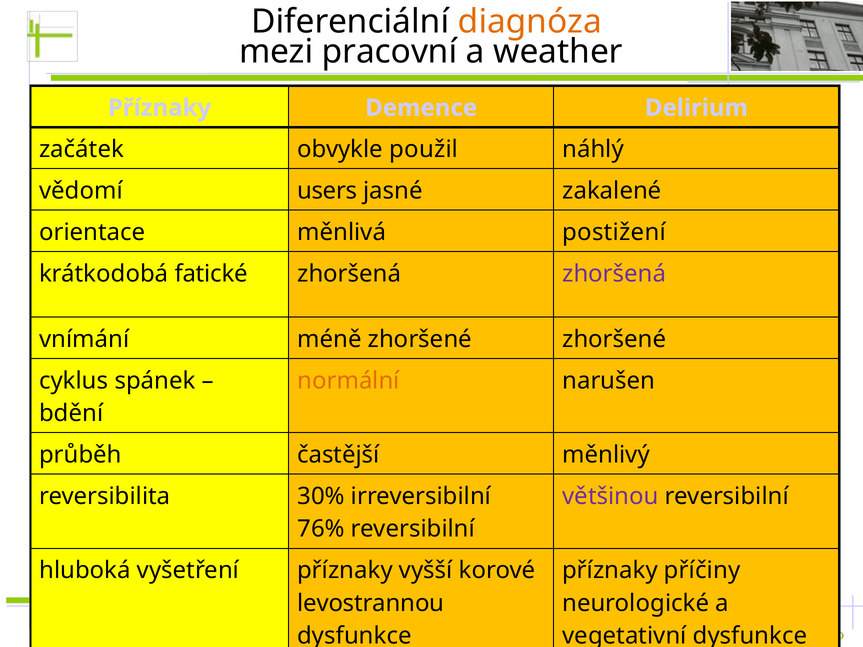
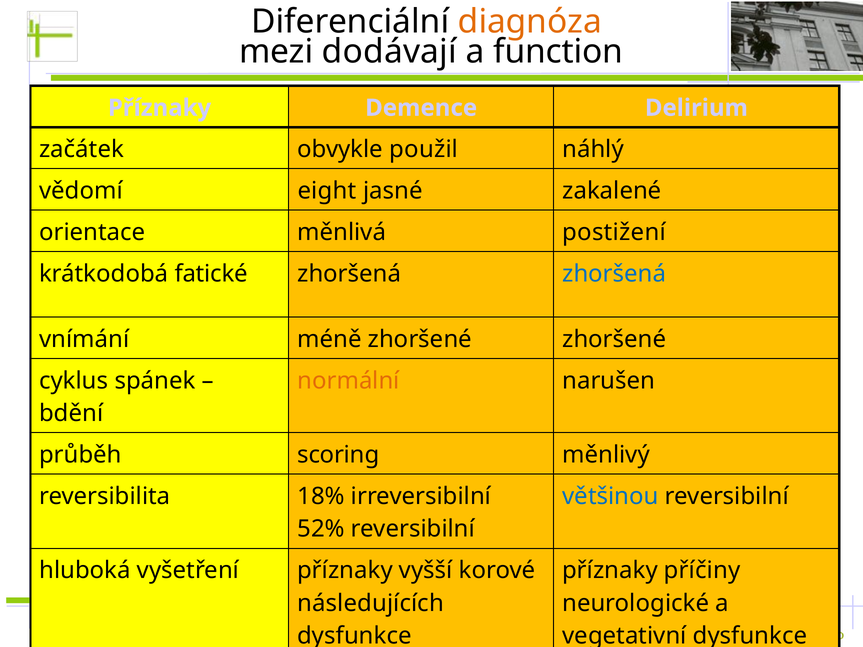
pracovní: pracovní -> dodávají (389, 52)
weather: weather -> function (558, 52)
users: users -> eight (327, 191)
zhoršená colour: purple -> blue (614, 274)
častější: častější -> scoring (338, 455)
30%: 30% -> 18% (321, 496)
většinou colour: purple -> blue (610, 496)
76%: 76% -> 52% (321, 529)
levostrannou: levostrannou -> následujících (371, 603)
